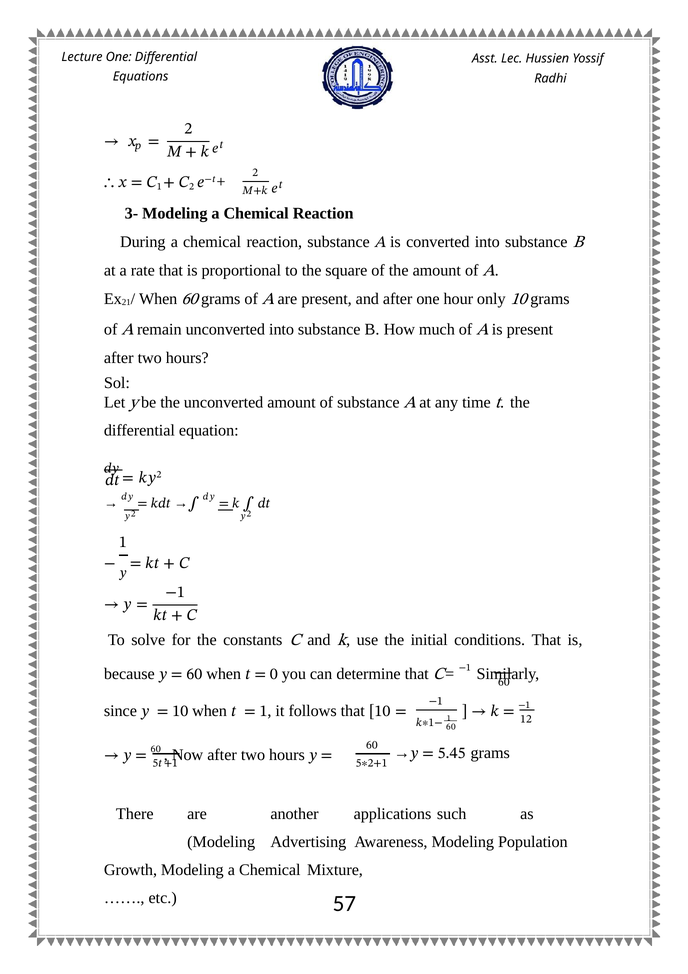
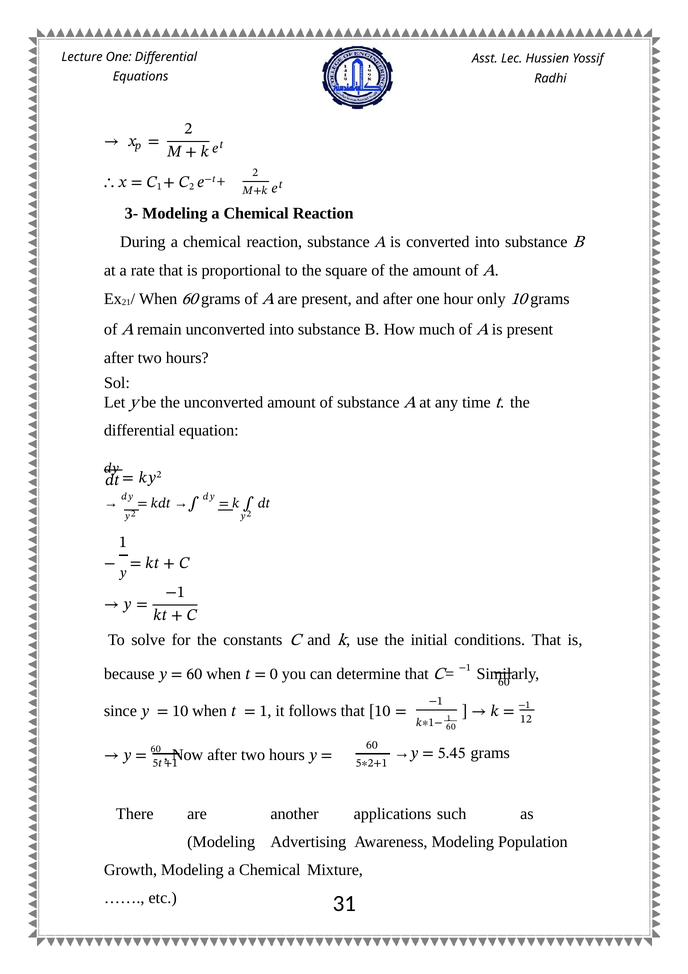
57: 57 -> 31 (344, 903)
